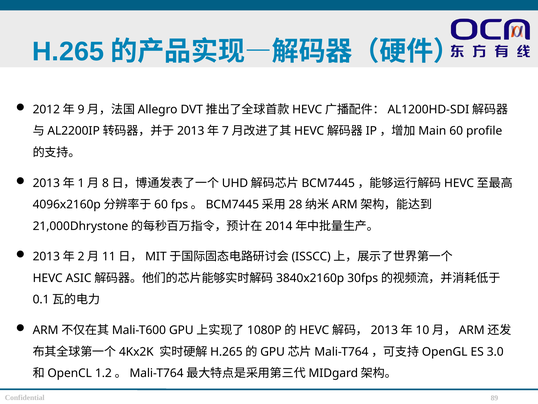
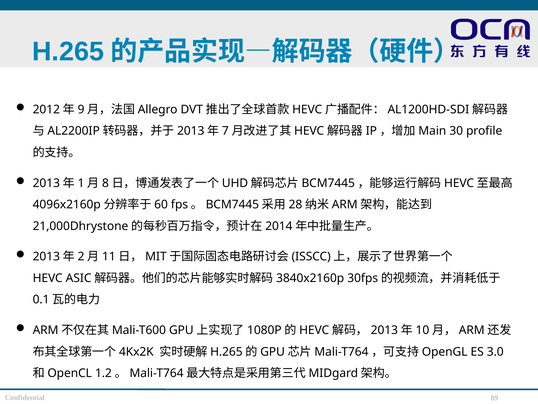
60: 60 -> 30 (456, 131)
